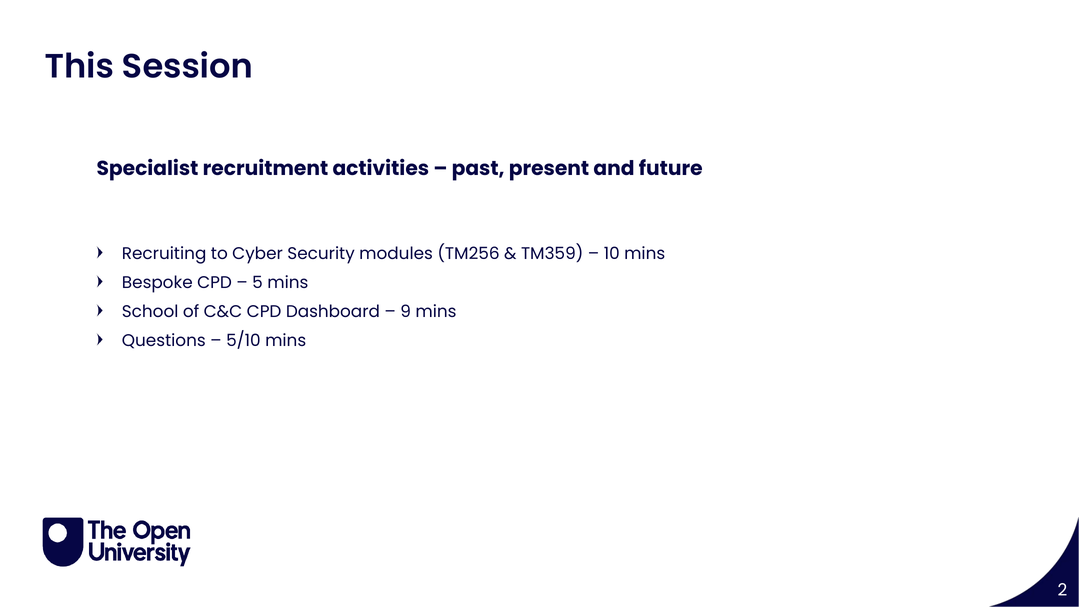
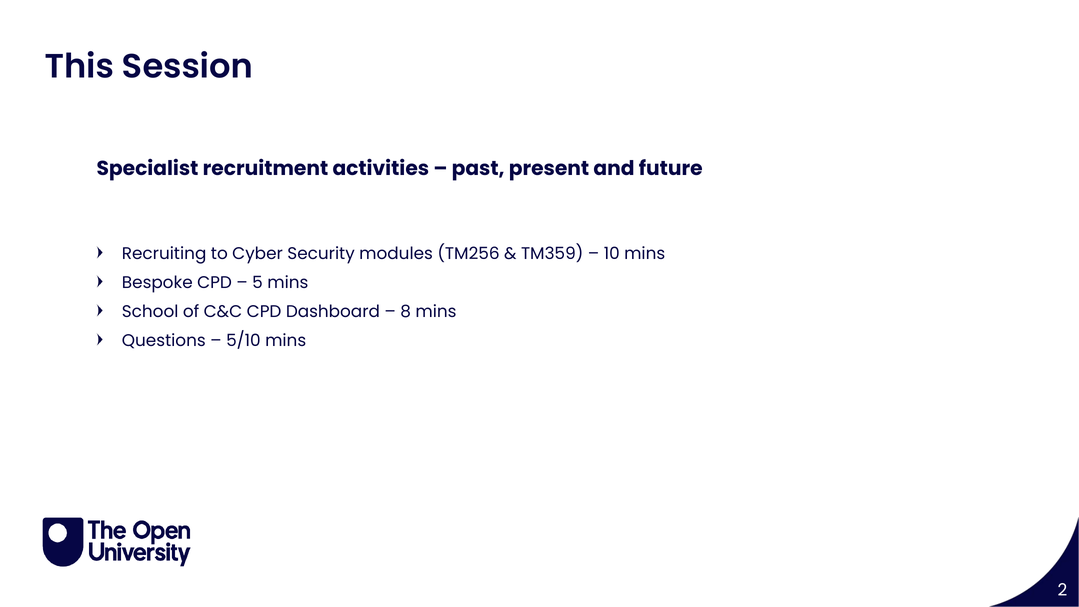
9: 9 -> 8 (406, 311)
